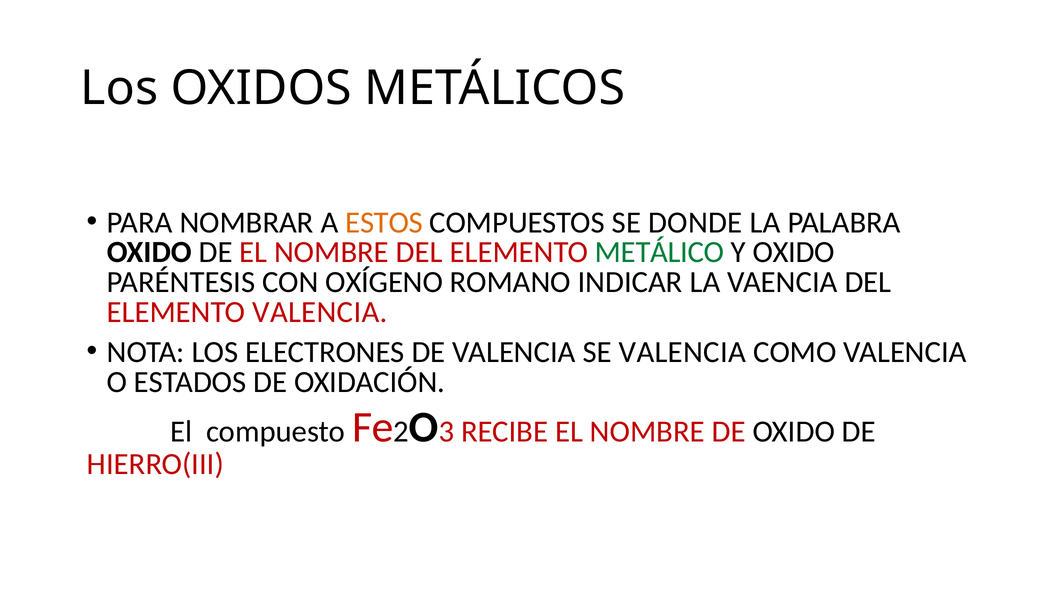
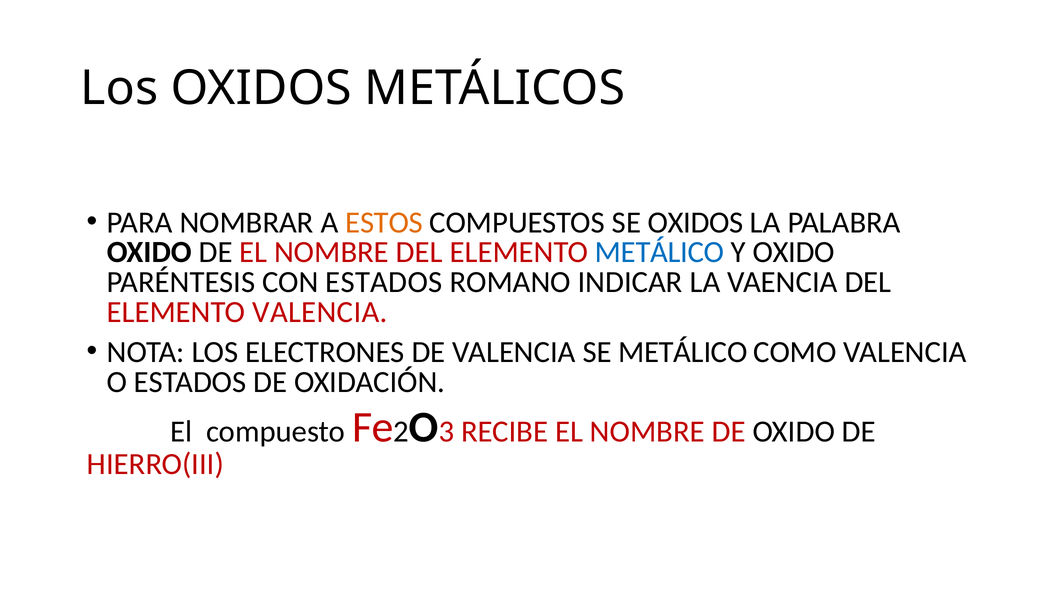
SE DONDE: DONDE -> OXIDOS (696, 223)
METÁLICO colour: green -> blue (660, 253)
CON OXÍGENO: OXÍGENO -> ESTADOS (384, 282)
SE VALENCIA: VALENCIA -> METÁLICO (683, 352)
